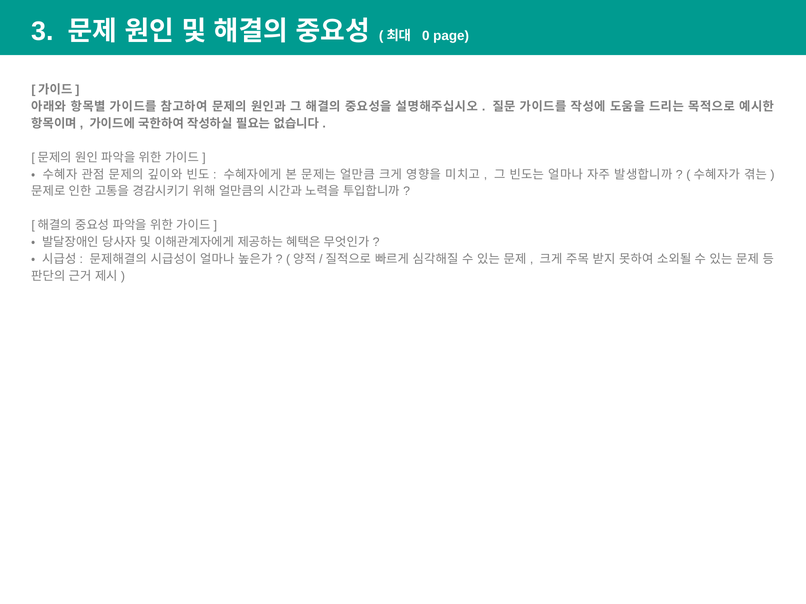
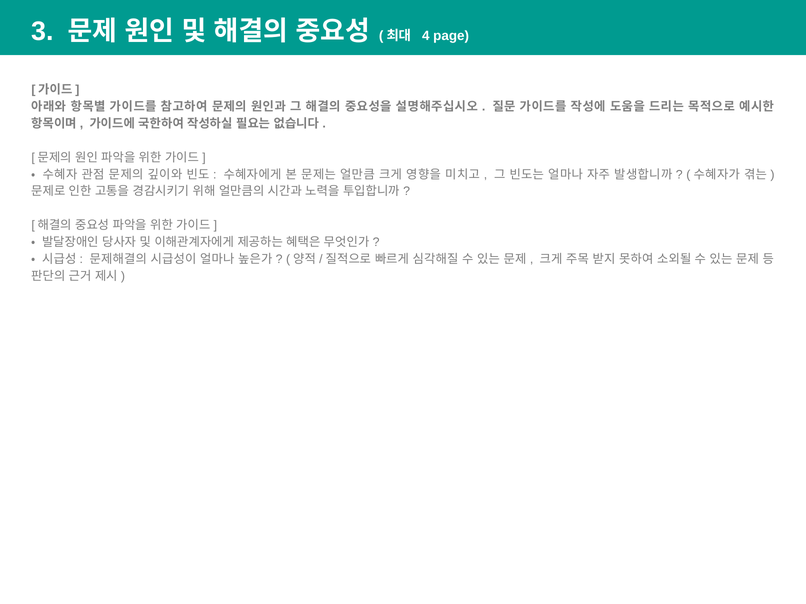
0: 0 -> 4 (426, 36)
